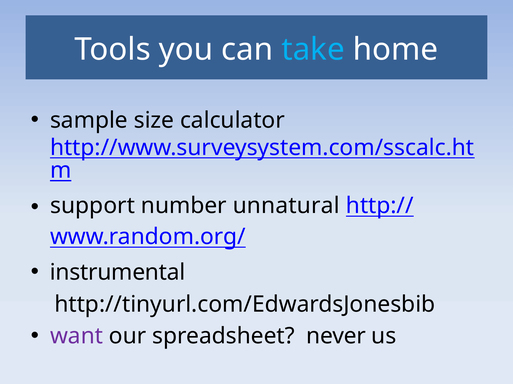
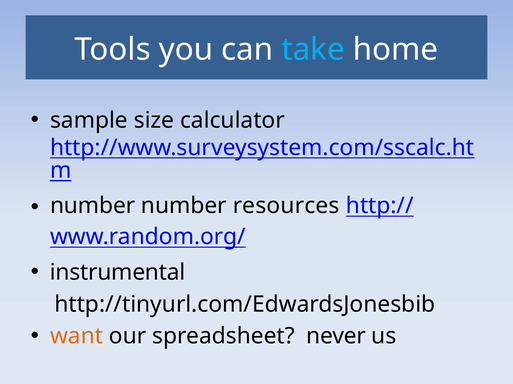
support: support -> number (93, 206)
unnatural: unnatural -> resources (286, 206)
want colour: purple -> orange (77, 337)
